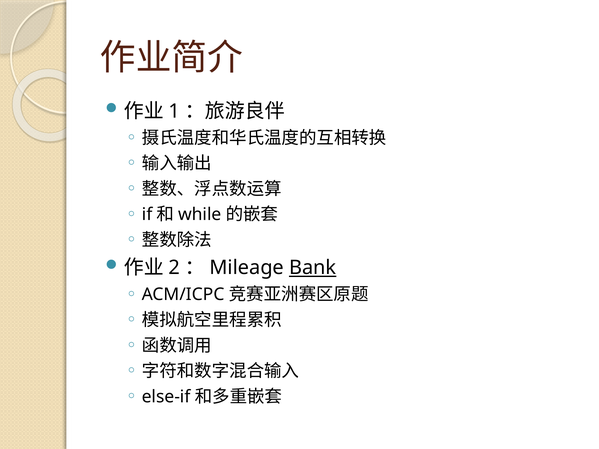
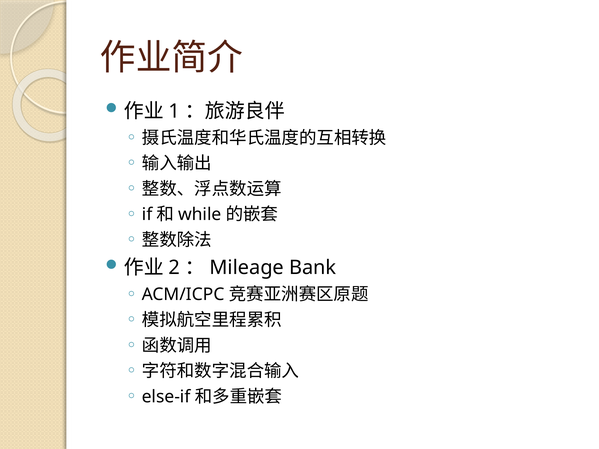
Bank underline: present -> none (313, 268)
